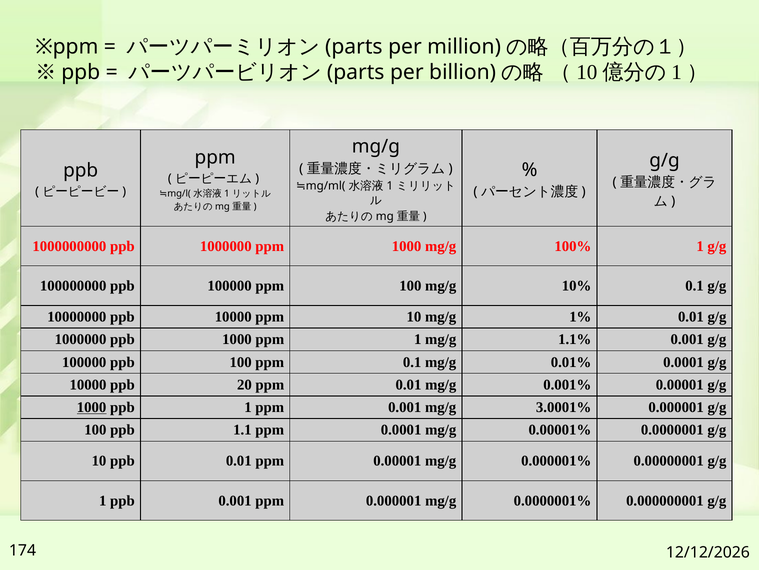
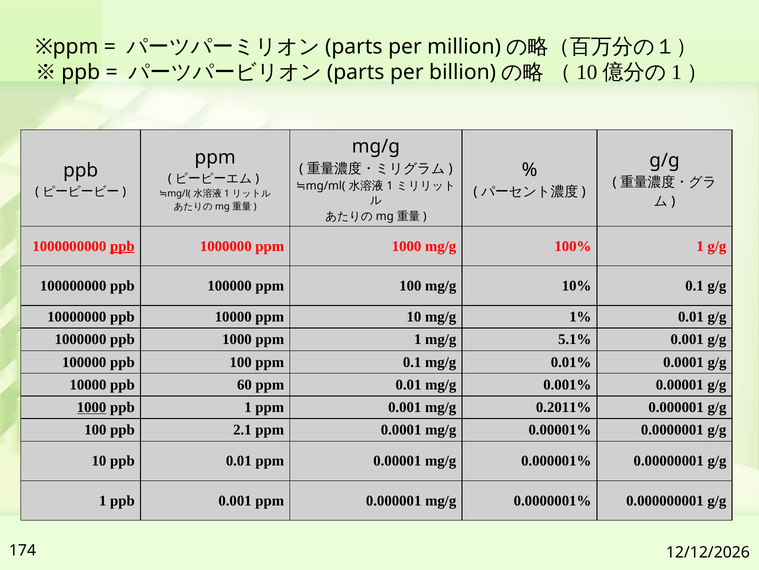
ppb underline: none -> present (122, 246)
1.1%: 1.1% -> 5.1% (575, 339)
20: 20 -> 60 (244, 384)
3.0001%: 3.0001% -> 0.2011% (564, 407)
1.1: 1.1 -> 2.1 (242, 429)
